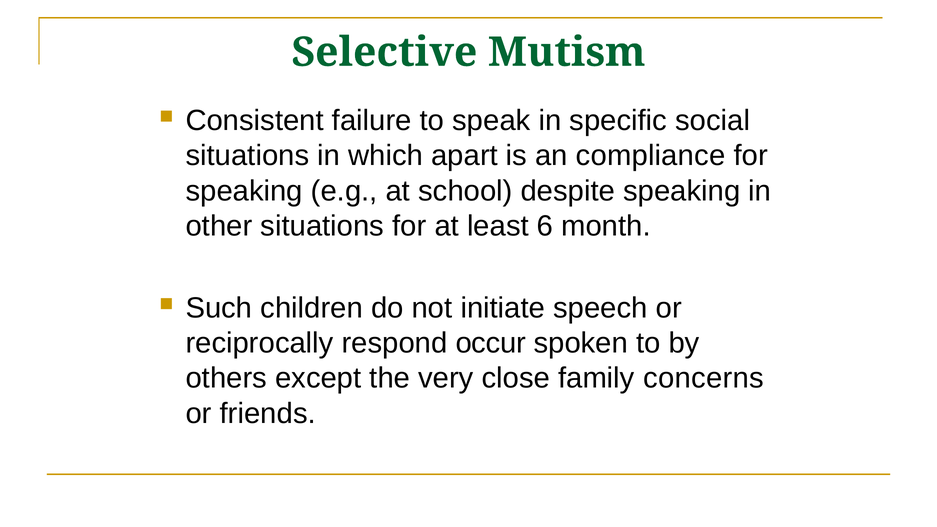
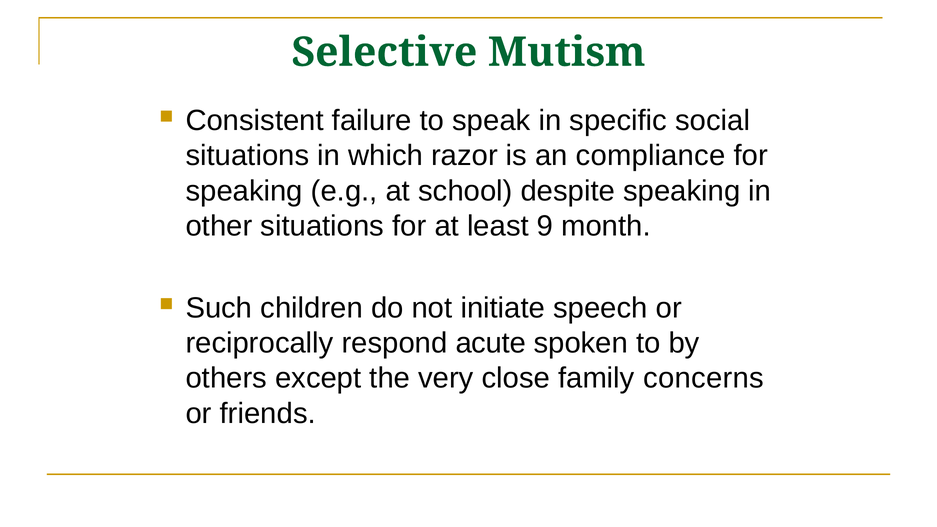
apart: apart -> razor (465, 156)
6: 6 -> 9 (545, 226)
occur: occur -> acute (491, 343)
